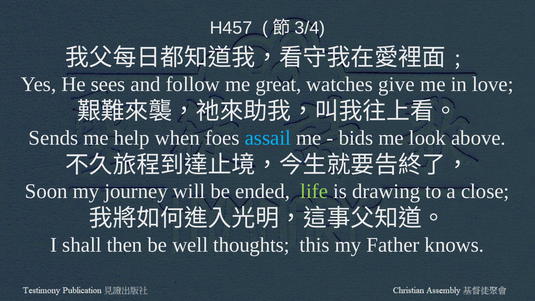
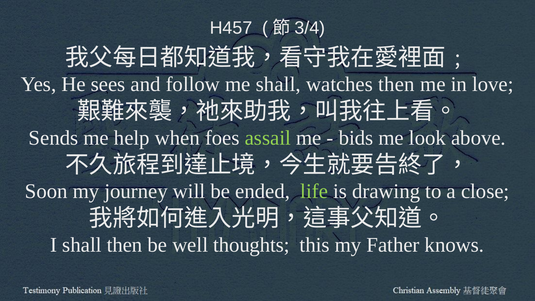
me great: great -> shall (278, 84)
watches give: give -> then (397, 84)
assail colour: light blue -> light green (268, 138)
